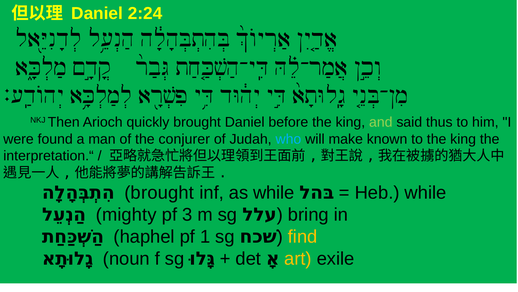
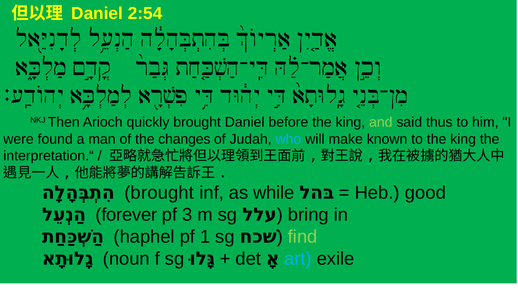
2:24: 2:24 -> 2:54 (145, 13)
conjurer: conjurer -> changes (184, 139)
Heb while: while -> good (425, 192)
mighty: mighty -> forever (126, 214)
find colour: yellow -> light green (303, 236)
art colour: yellow -> light blue (298, 258)
